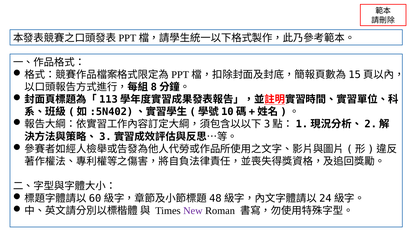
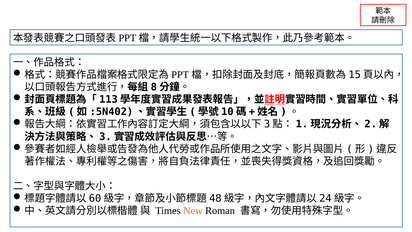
New colour: purple -> orange (193, 211)
